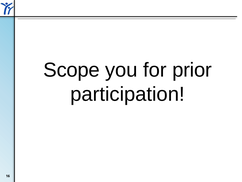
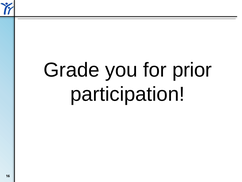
Scope: Scope -> Grade (71, 70)
